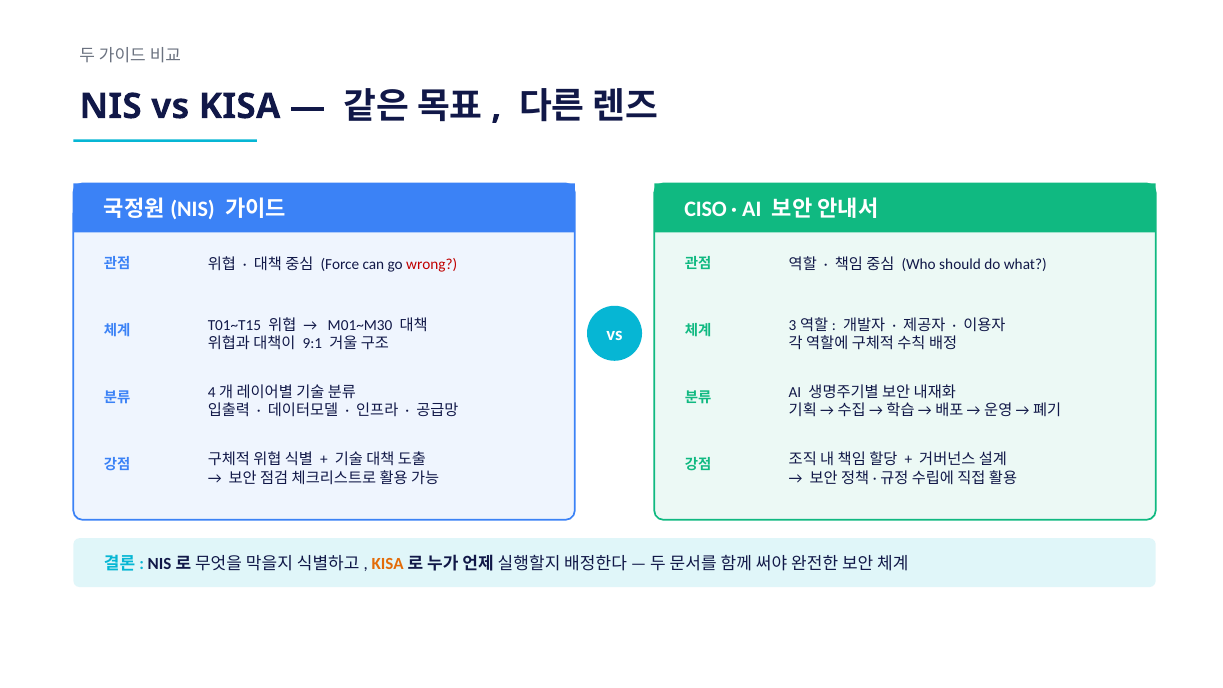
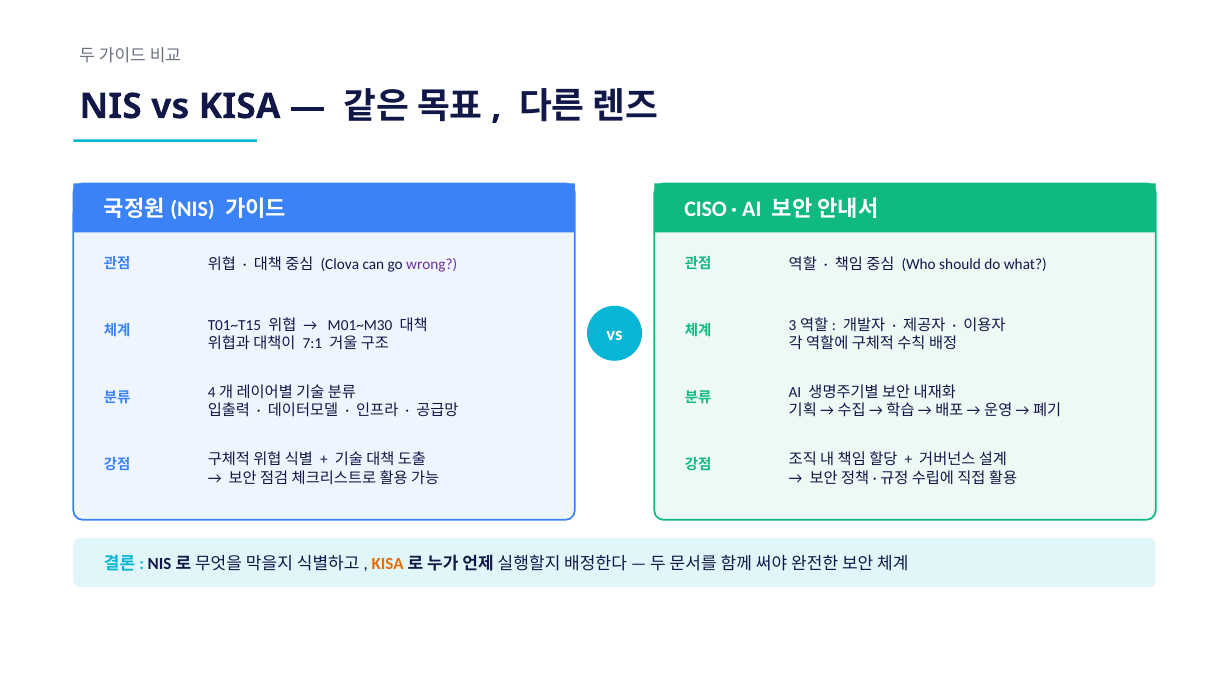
Force: Force -> Clova (340, 264)
wrong colour: red -> purple (432, 264)
9:1: 9:1 -> 7:1 (312, 344)
